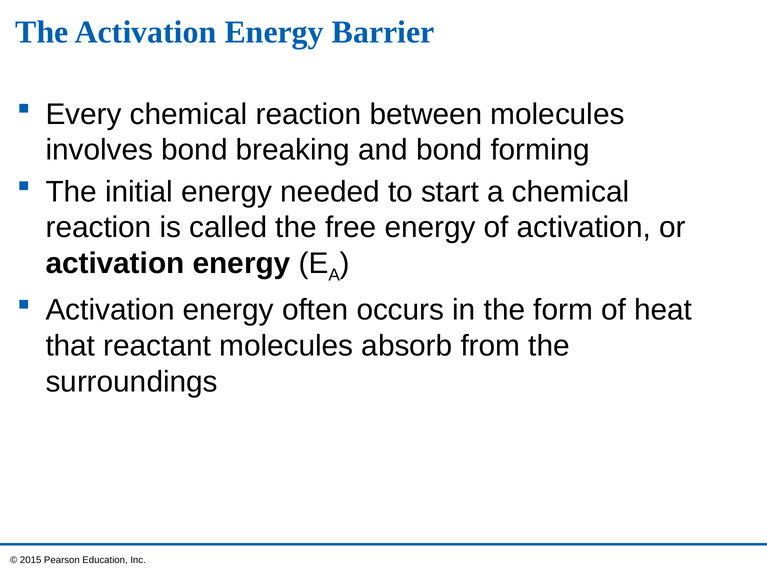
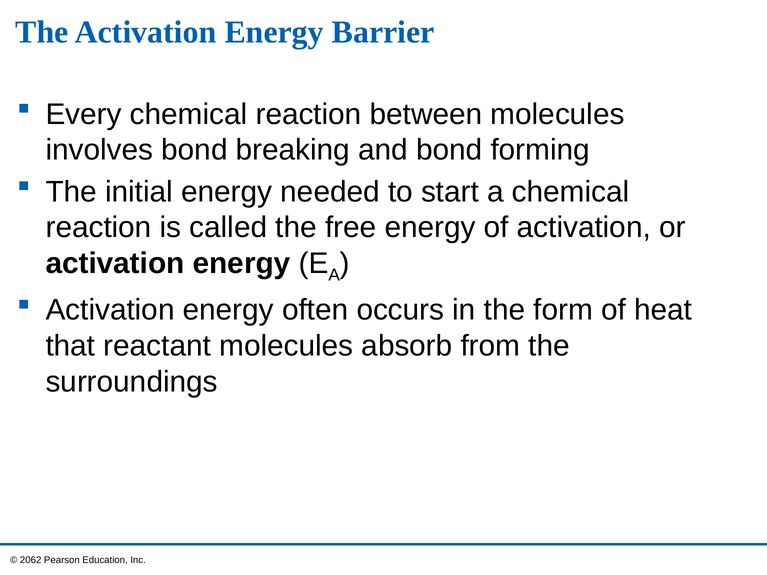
2015: 2015 -> 2062 (31, 560)
